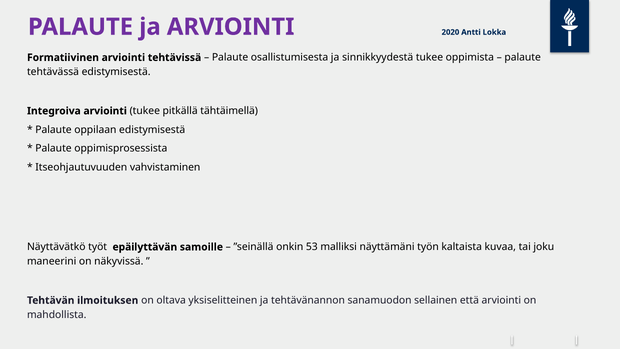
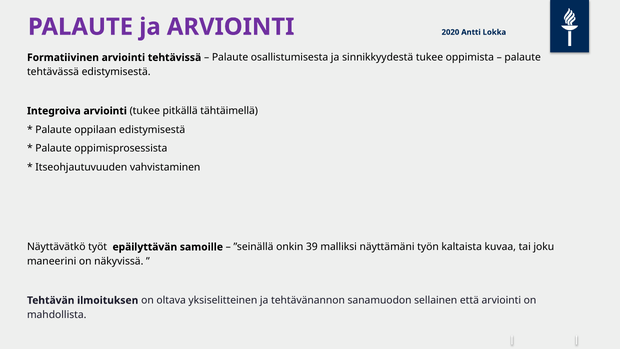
53: 53 -> 39 (312, 247)
